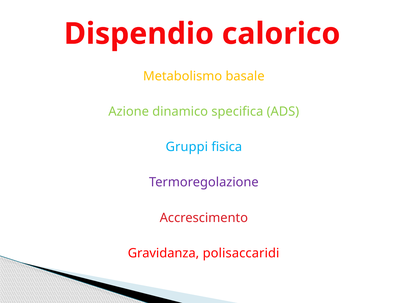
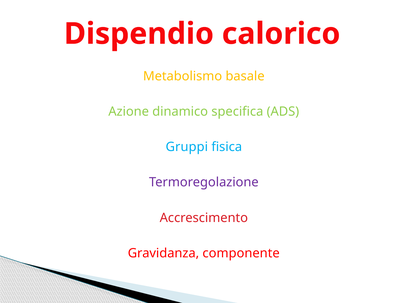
polisaccaridi: polisaccaridi -> componente (241, 253)
